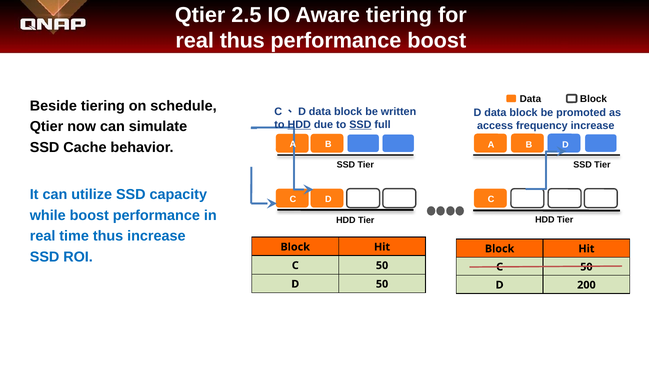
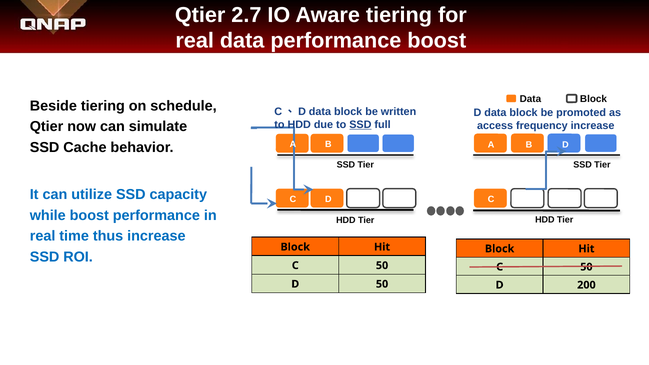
2.5: 2.5 -> 2.7 (246, 15)
real thus: thus -> data (242, 41)
HDD underline: present -> none (299, 125)
